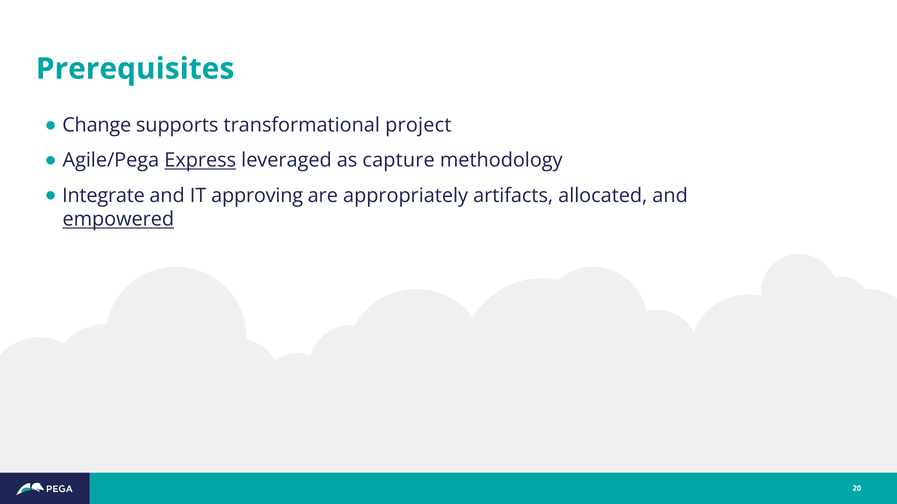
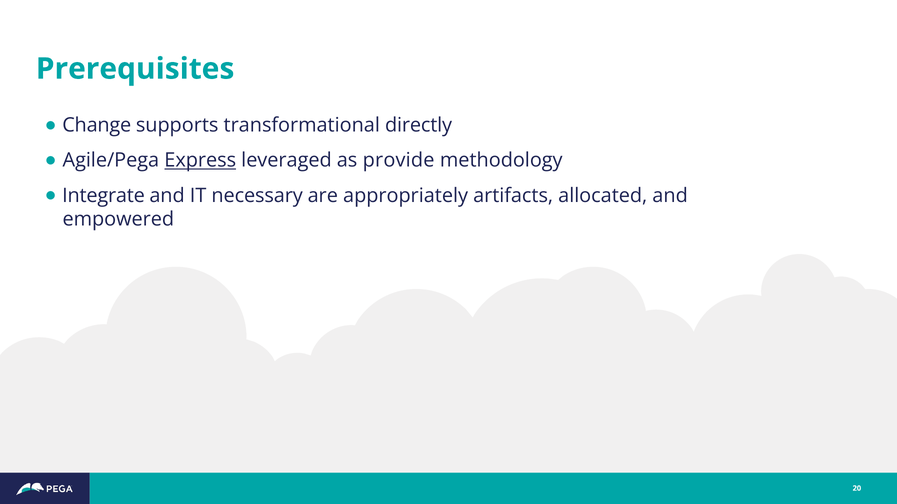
project: project -> directly (419, 126)
capture: capture -> provide (399, 161)
approving: approving -> necessary (257, 196)
empowered underline: present -> none (118, 220)
